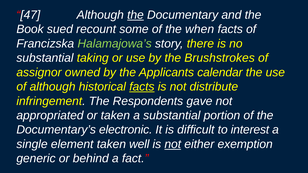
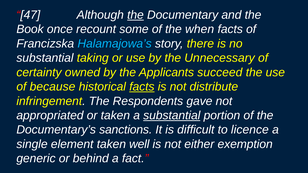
sued: sued -> once (60, 29)
Halamajowa’s colour: light green -> light blue (115, 44)
Brushstrokes: Brushstrokes -> Unnecessary (220, 58)
assignor: assignor -> certainty (39, 72)
calendar: calendar -> succeed (220, 72)
of although: although -> because (53, 87)
substantial underline: none -> present (172, 116)
electronic: electronic -> sanctions (126, 130)
interest: interest -> licence (250, 130)
not underline: present -> none (173, 144)
